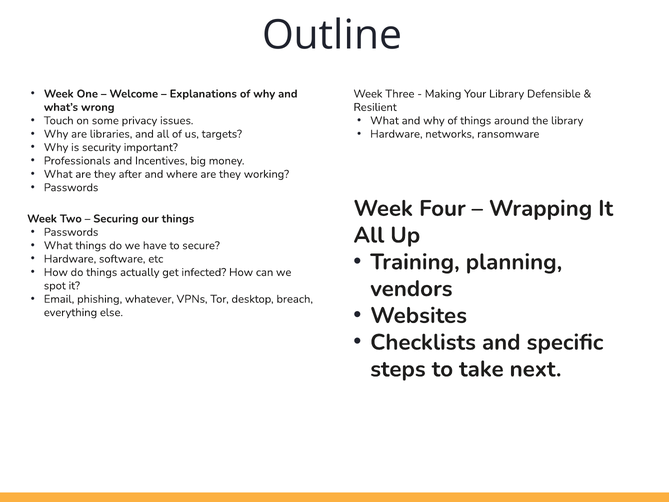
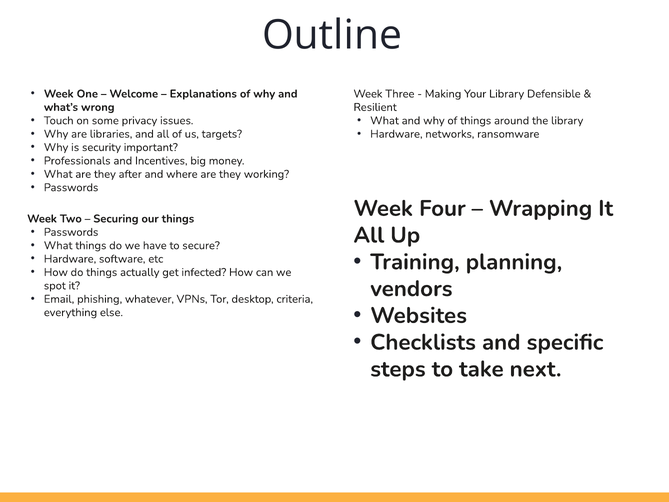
breach: breach -> criteria (295, 299)
